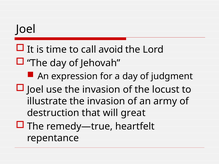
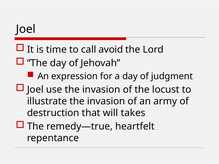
great: great -> takes (133, 113)
